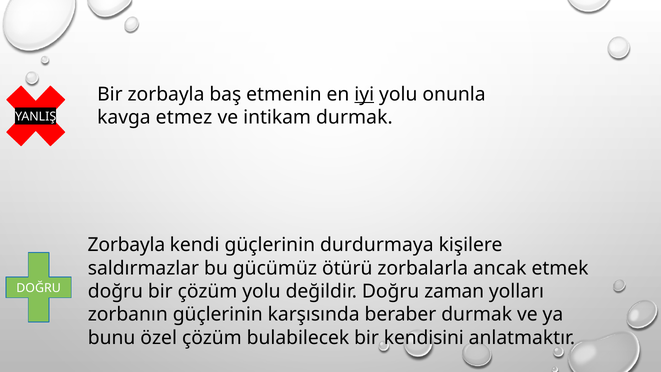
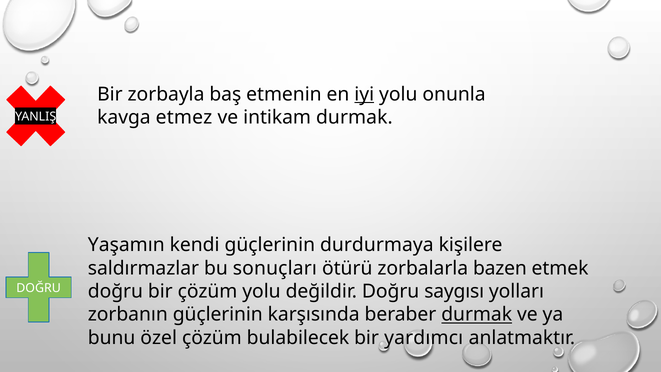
Zorbayla: Zorbayla -> Yaşamın (126, 245)
gücümüz: gücümüz -> sonuçları (275, 268)
ancak: ancak -> bazen (500, 268)
zaman: zaman -> saygısı (454, 291)
durmak underline: none -> present (477, 314)
kendisini: kendisini -> yardımcı (424, 338)
